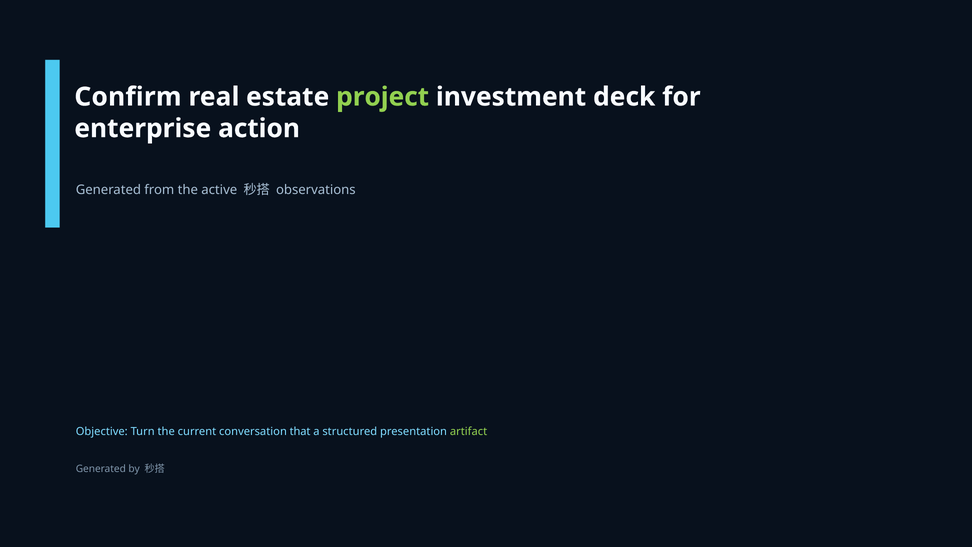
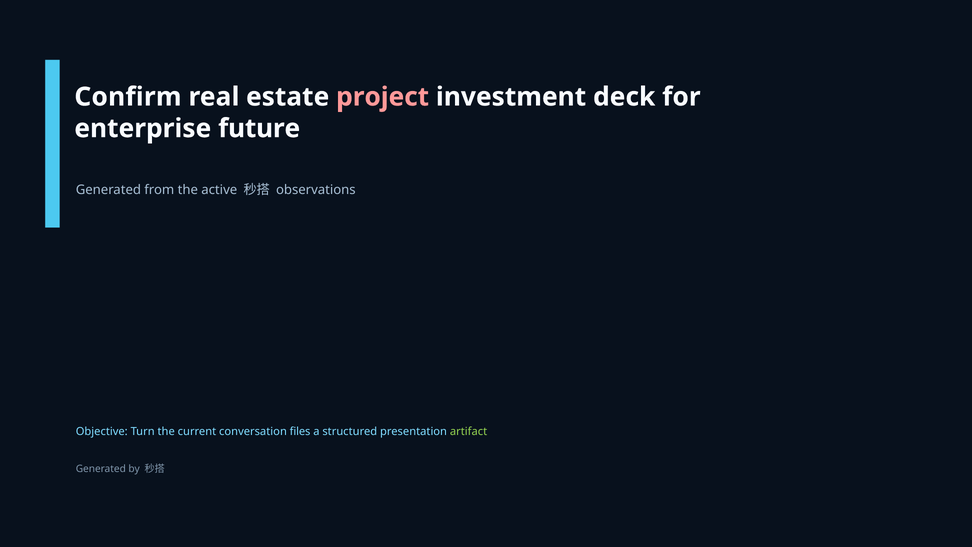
project colour: light green -> pink (383, 97)
action: action -> future (259, 128)
that: that -> files (300, 432)
